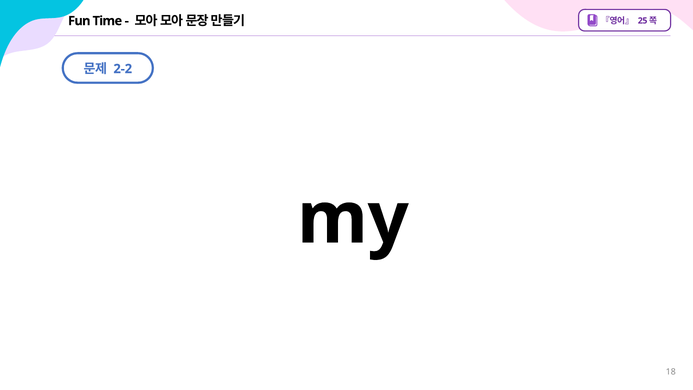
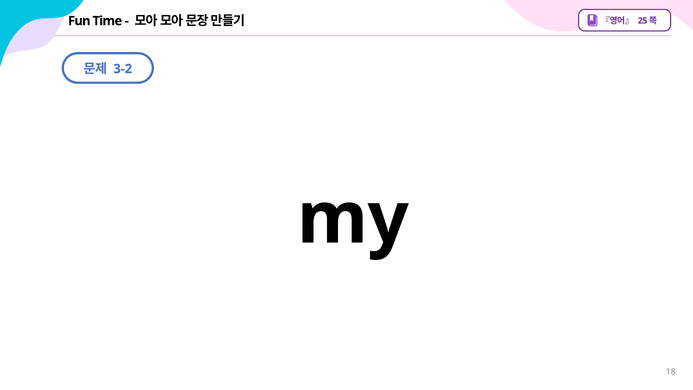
2-2: 2-2 -> 3-2 (123, 69)
